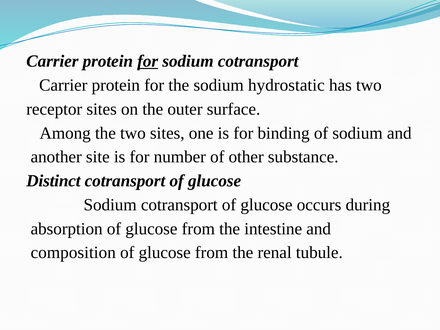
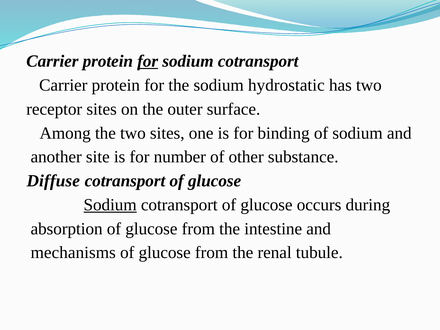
Distinct: Distinct -> Diffuse (53, 181)
Sodium underline: none -> present (110, 205)
composition: composition -> mechanisms (73, 253)
